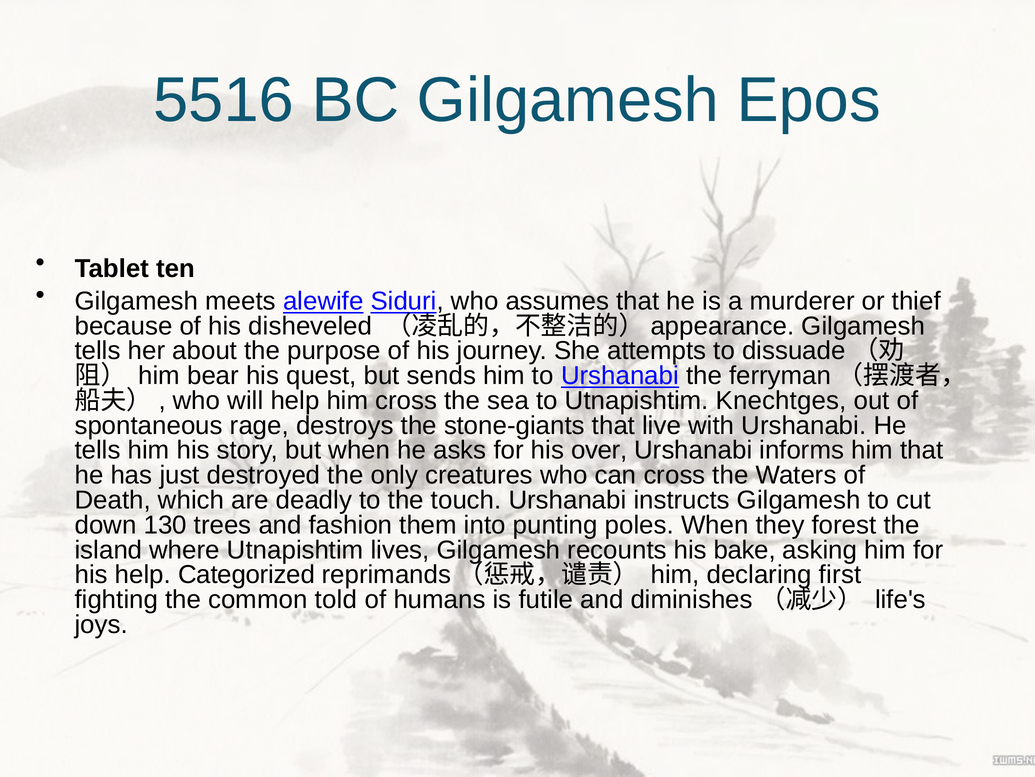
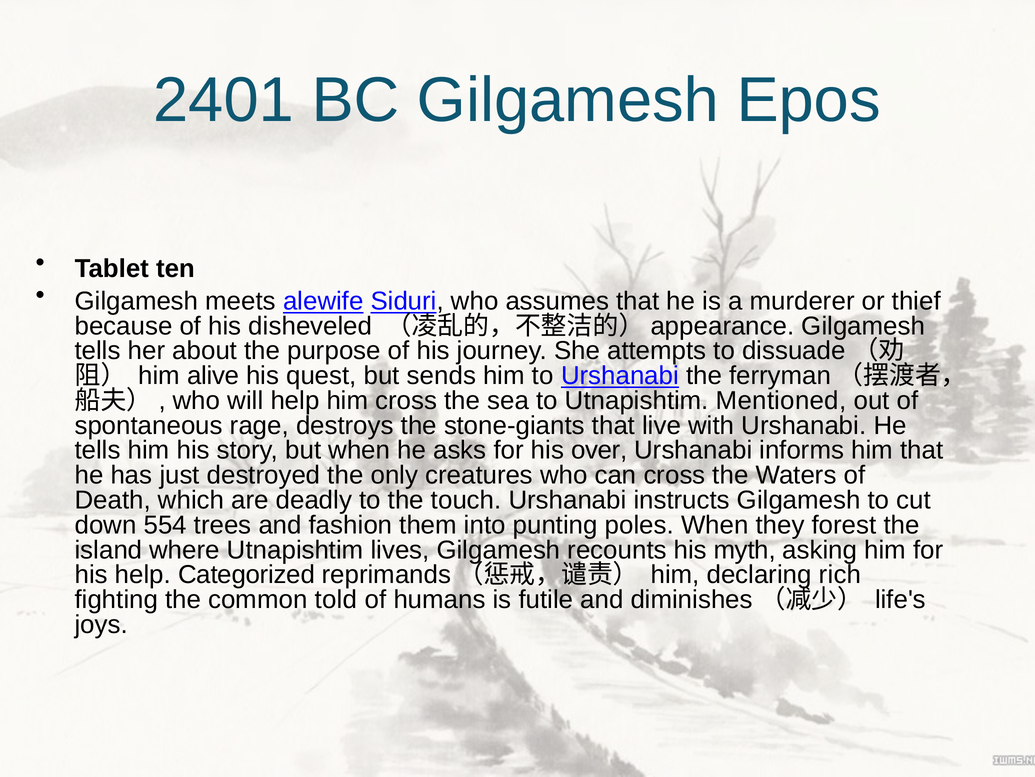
5516: 5516 -> 2401 (224, 100)
bear: bear -> alive (213, 375)
Knechtges: Knechtges -> Mentioned (781, 400)
130: 130 -> 554 (165, 525)
bake: bake -> myth (745, 549)
first: first -> rich (840, 574)
